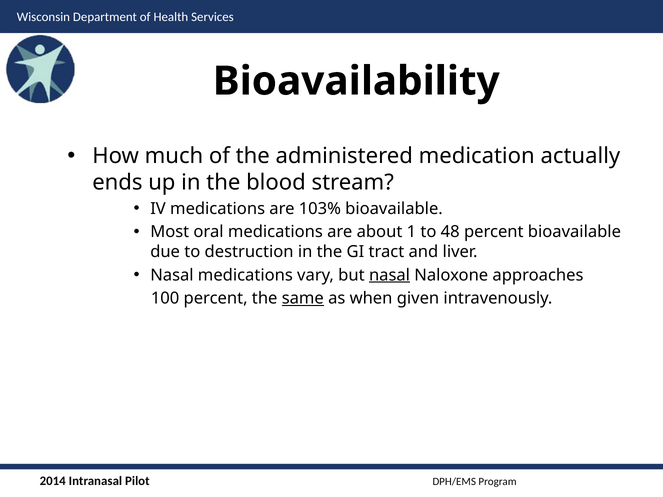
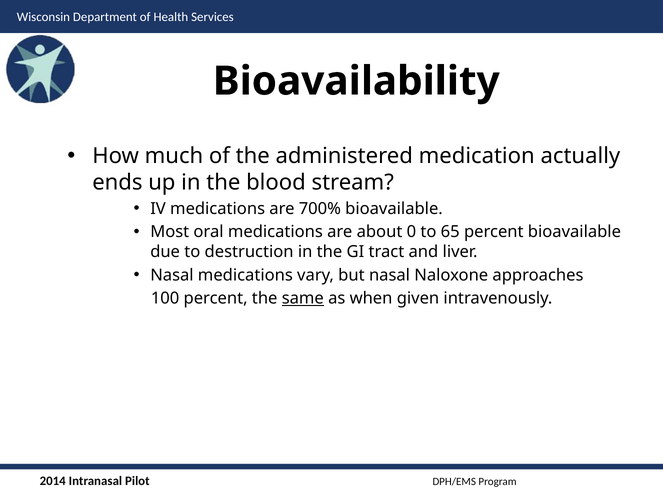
103%: 103% -> 700% (320, 209)
1: 1 -> 0 (411, 232)
48: 48 -> 65 (450, 232)
nasal underline: present -> none (390, 275)
